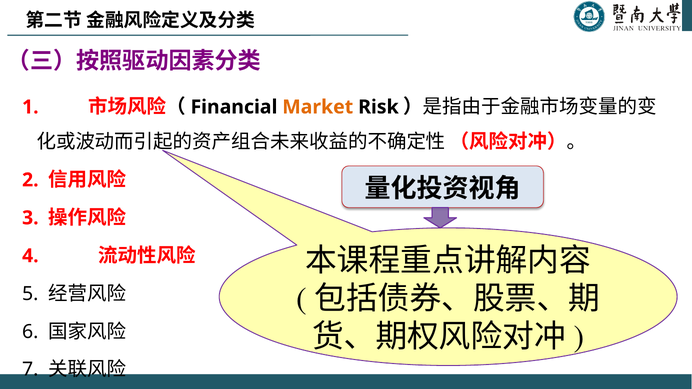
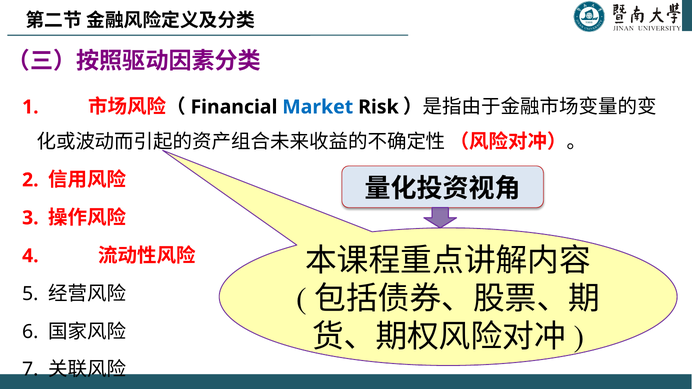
Market colour: orange -> blue (318, 107)
